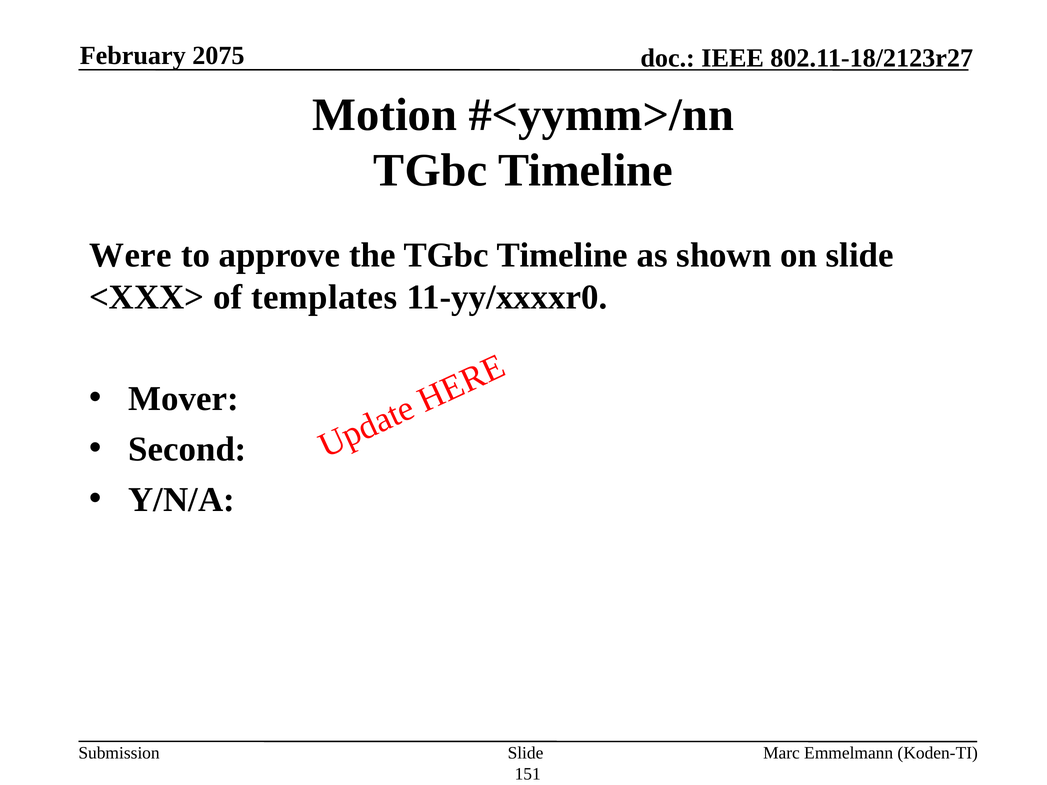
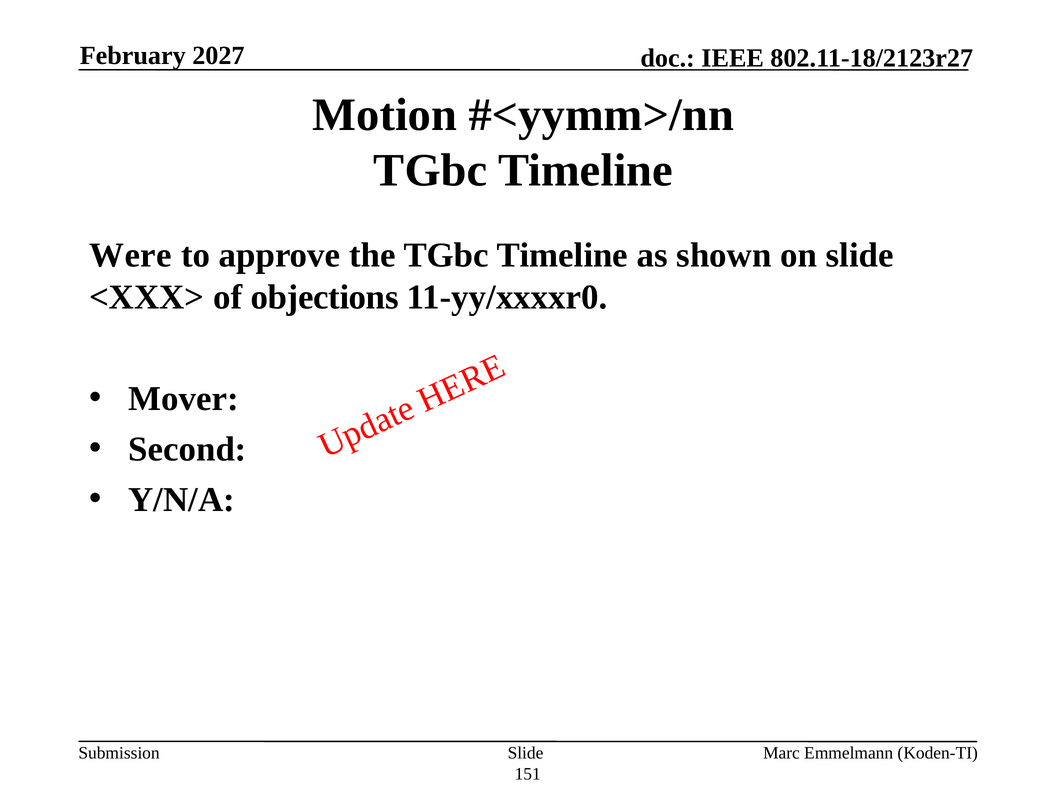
2075: 2075 -> 2027 (218, 56)
templates: templates -> objections (325, 297)
